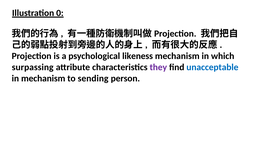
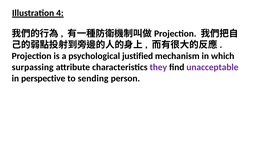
0: 0 -> 4 (60, 13)
likeness: likeness -> justified (138, 56)
unacceptable colour: blue -> purple (212, 67)
in mechanism: mechanism -> perspective (43, 78)
